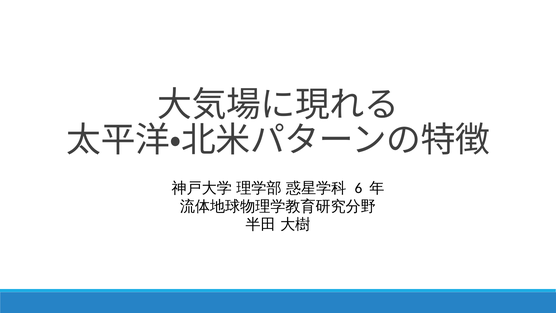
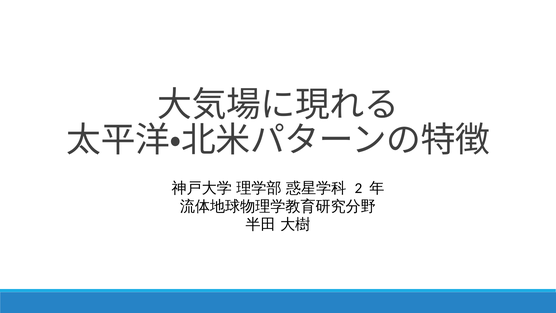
6: 6 -> 2 (358, 188)
